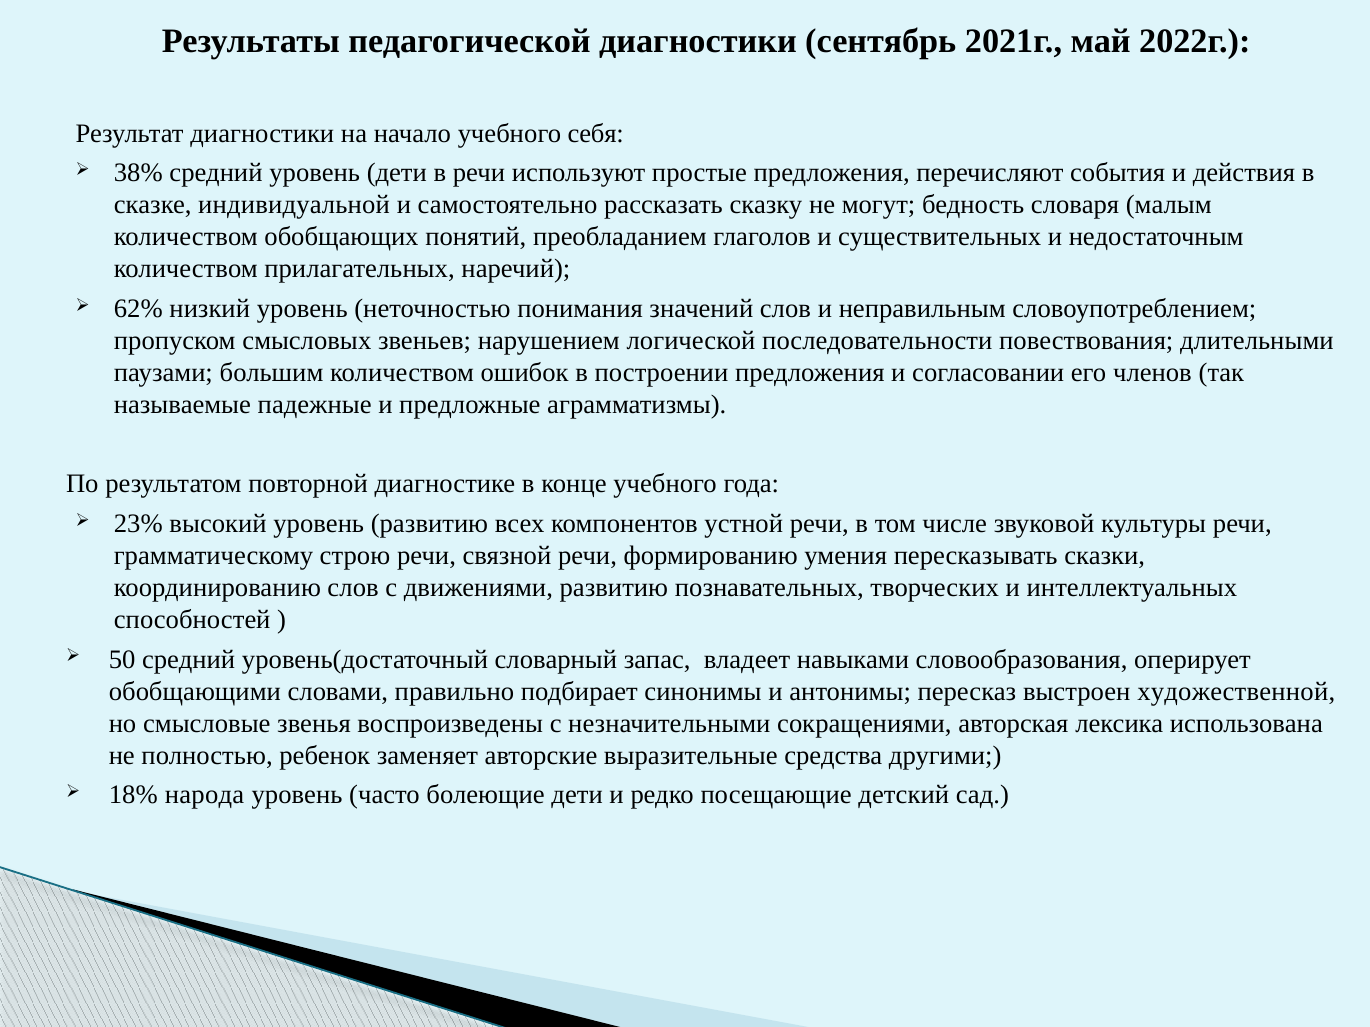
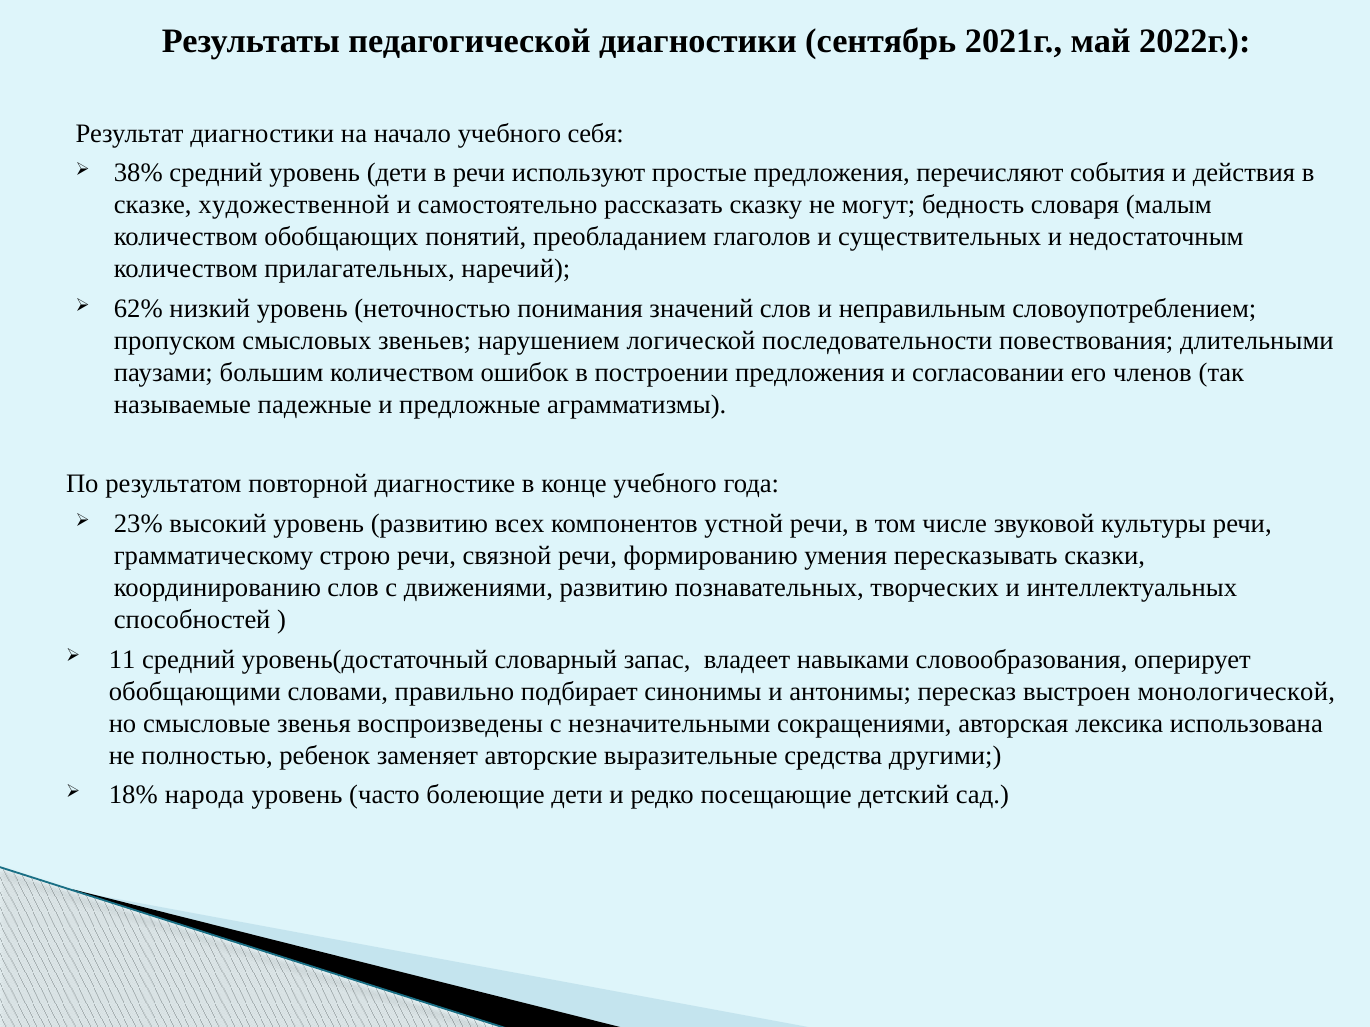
индивидуальной: индивидуальной -> художественной (294, 205)
50: 50 -> 11 (122, 660)
художественной: художественной -> монологической (1236, 692)
